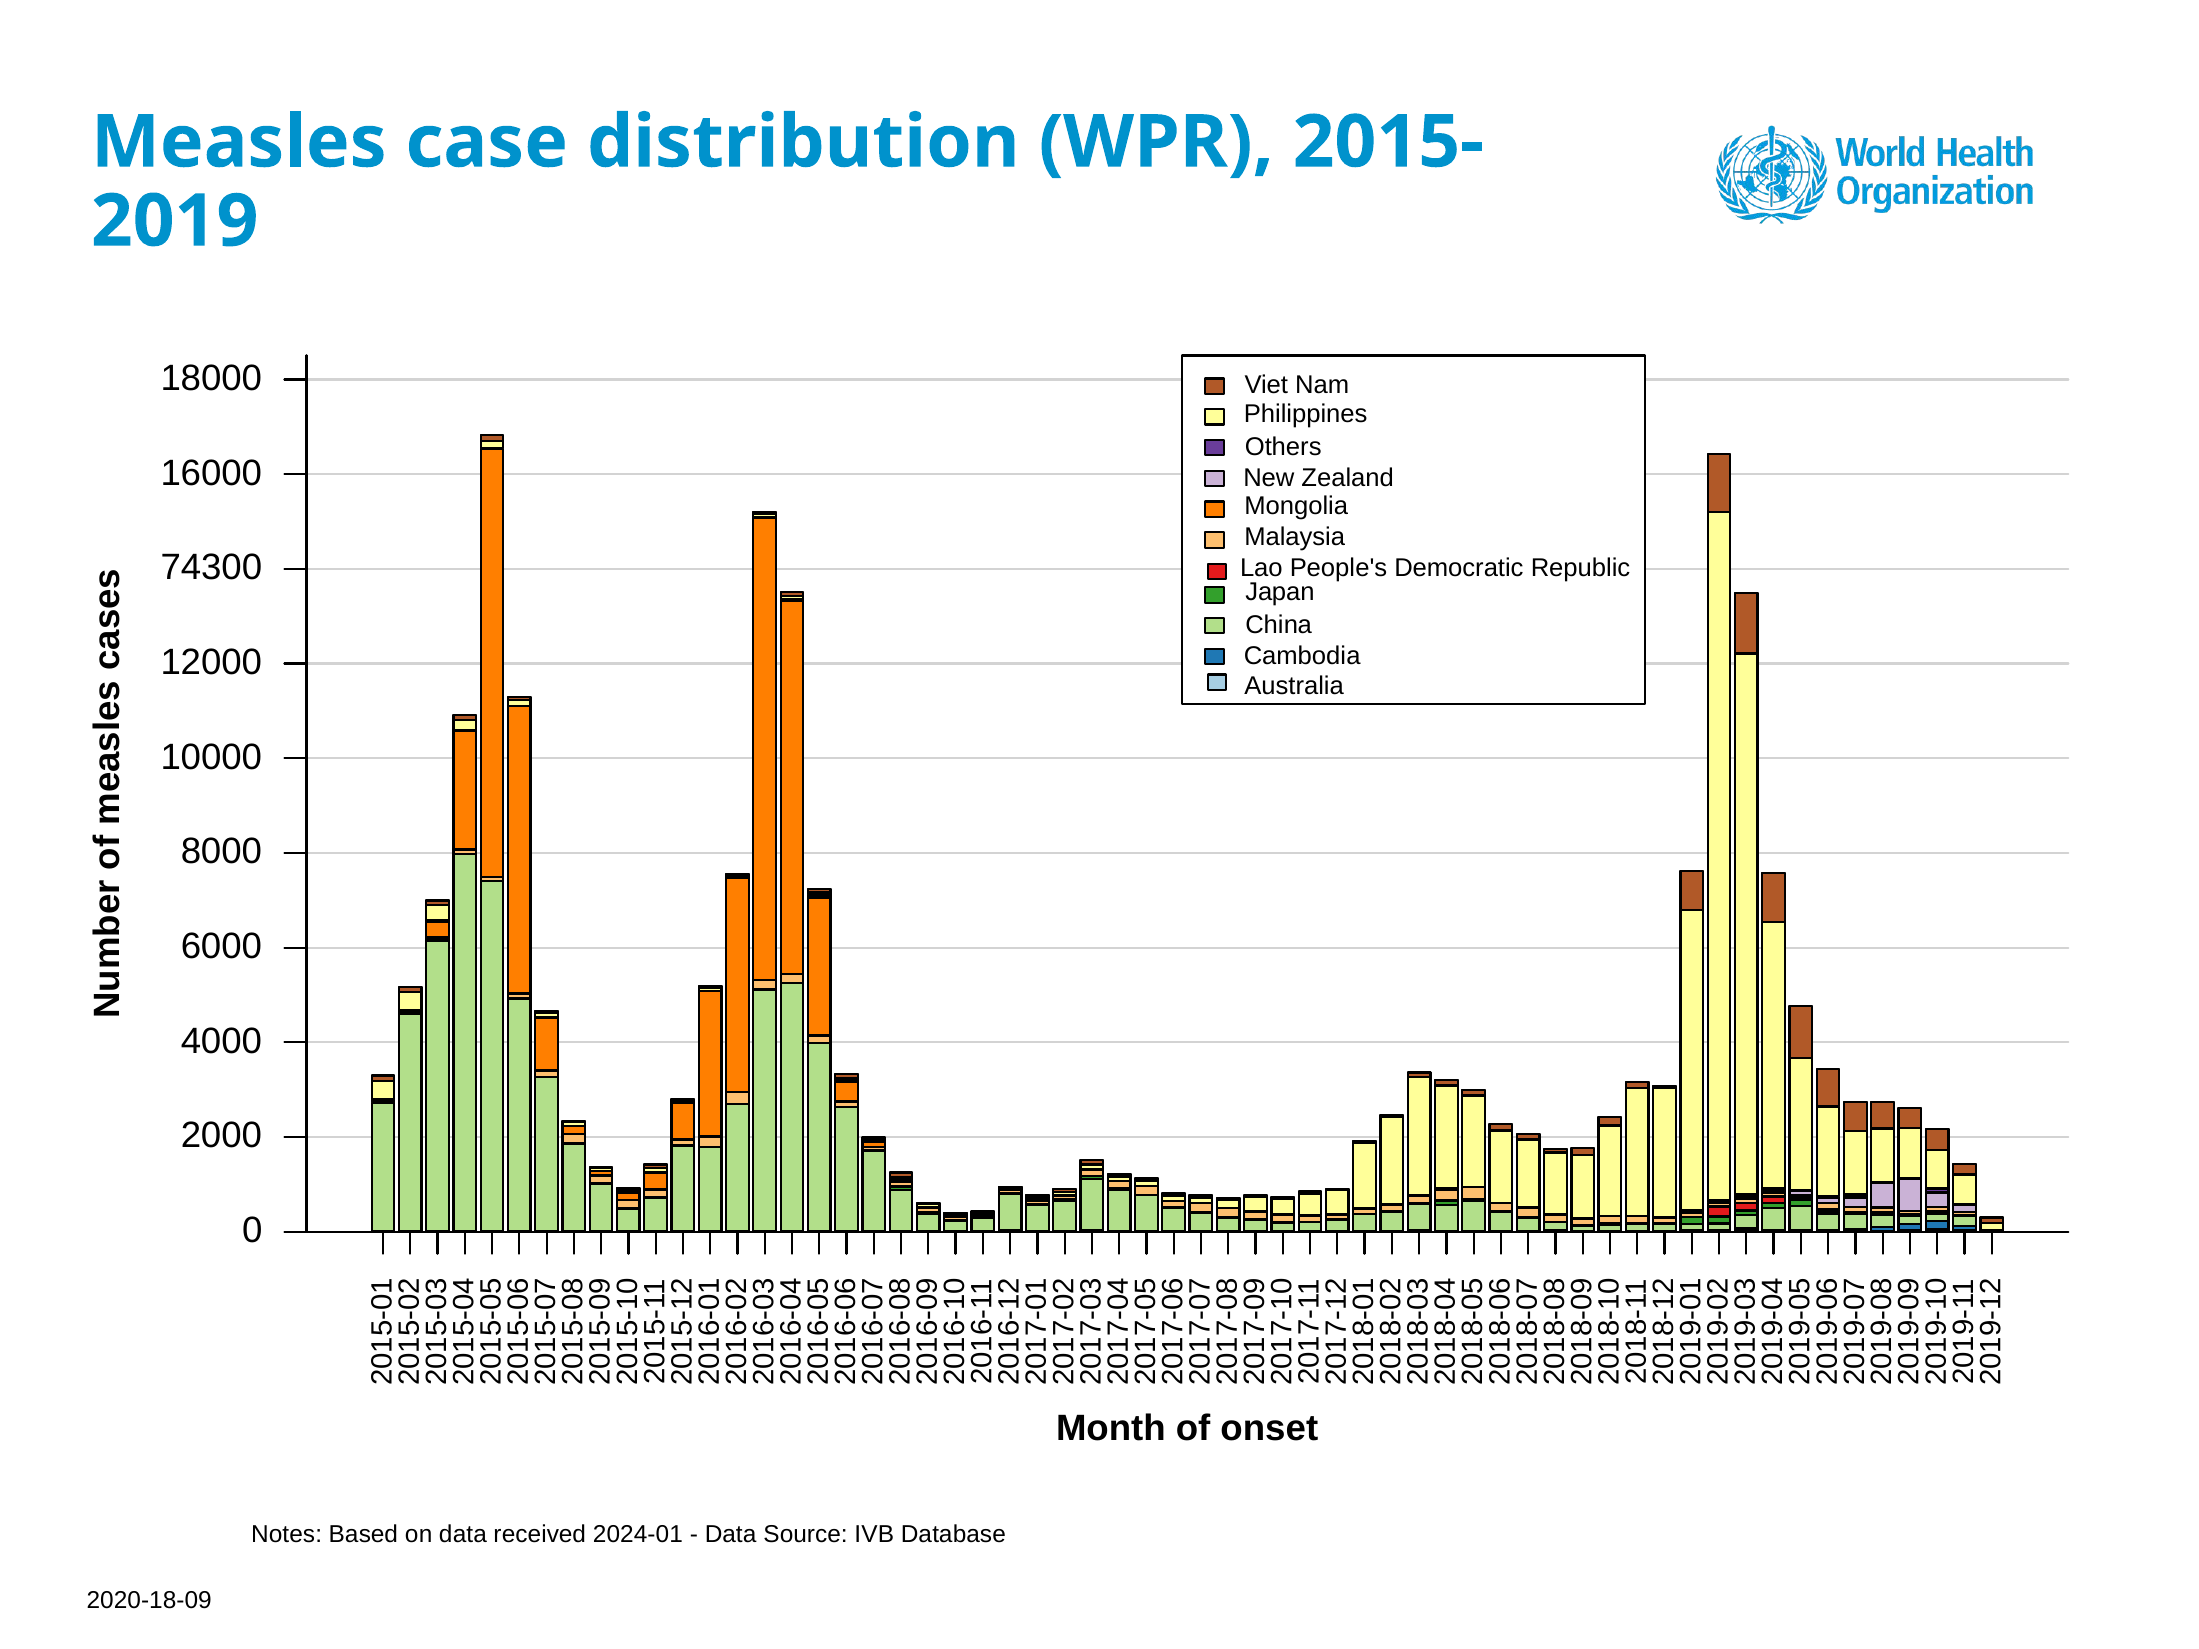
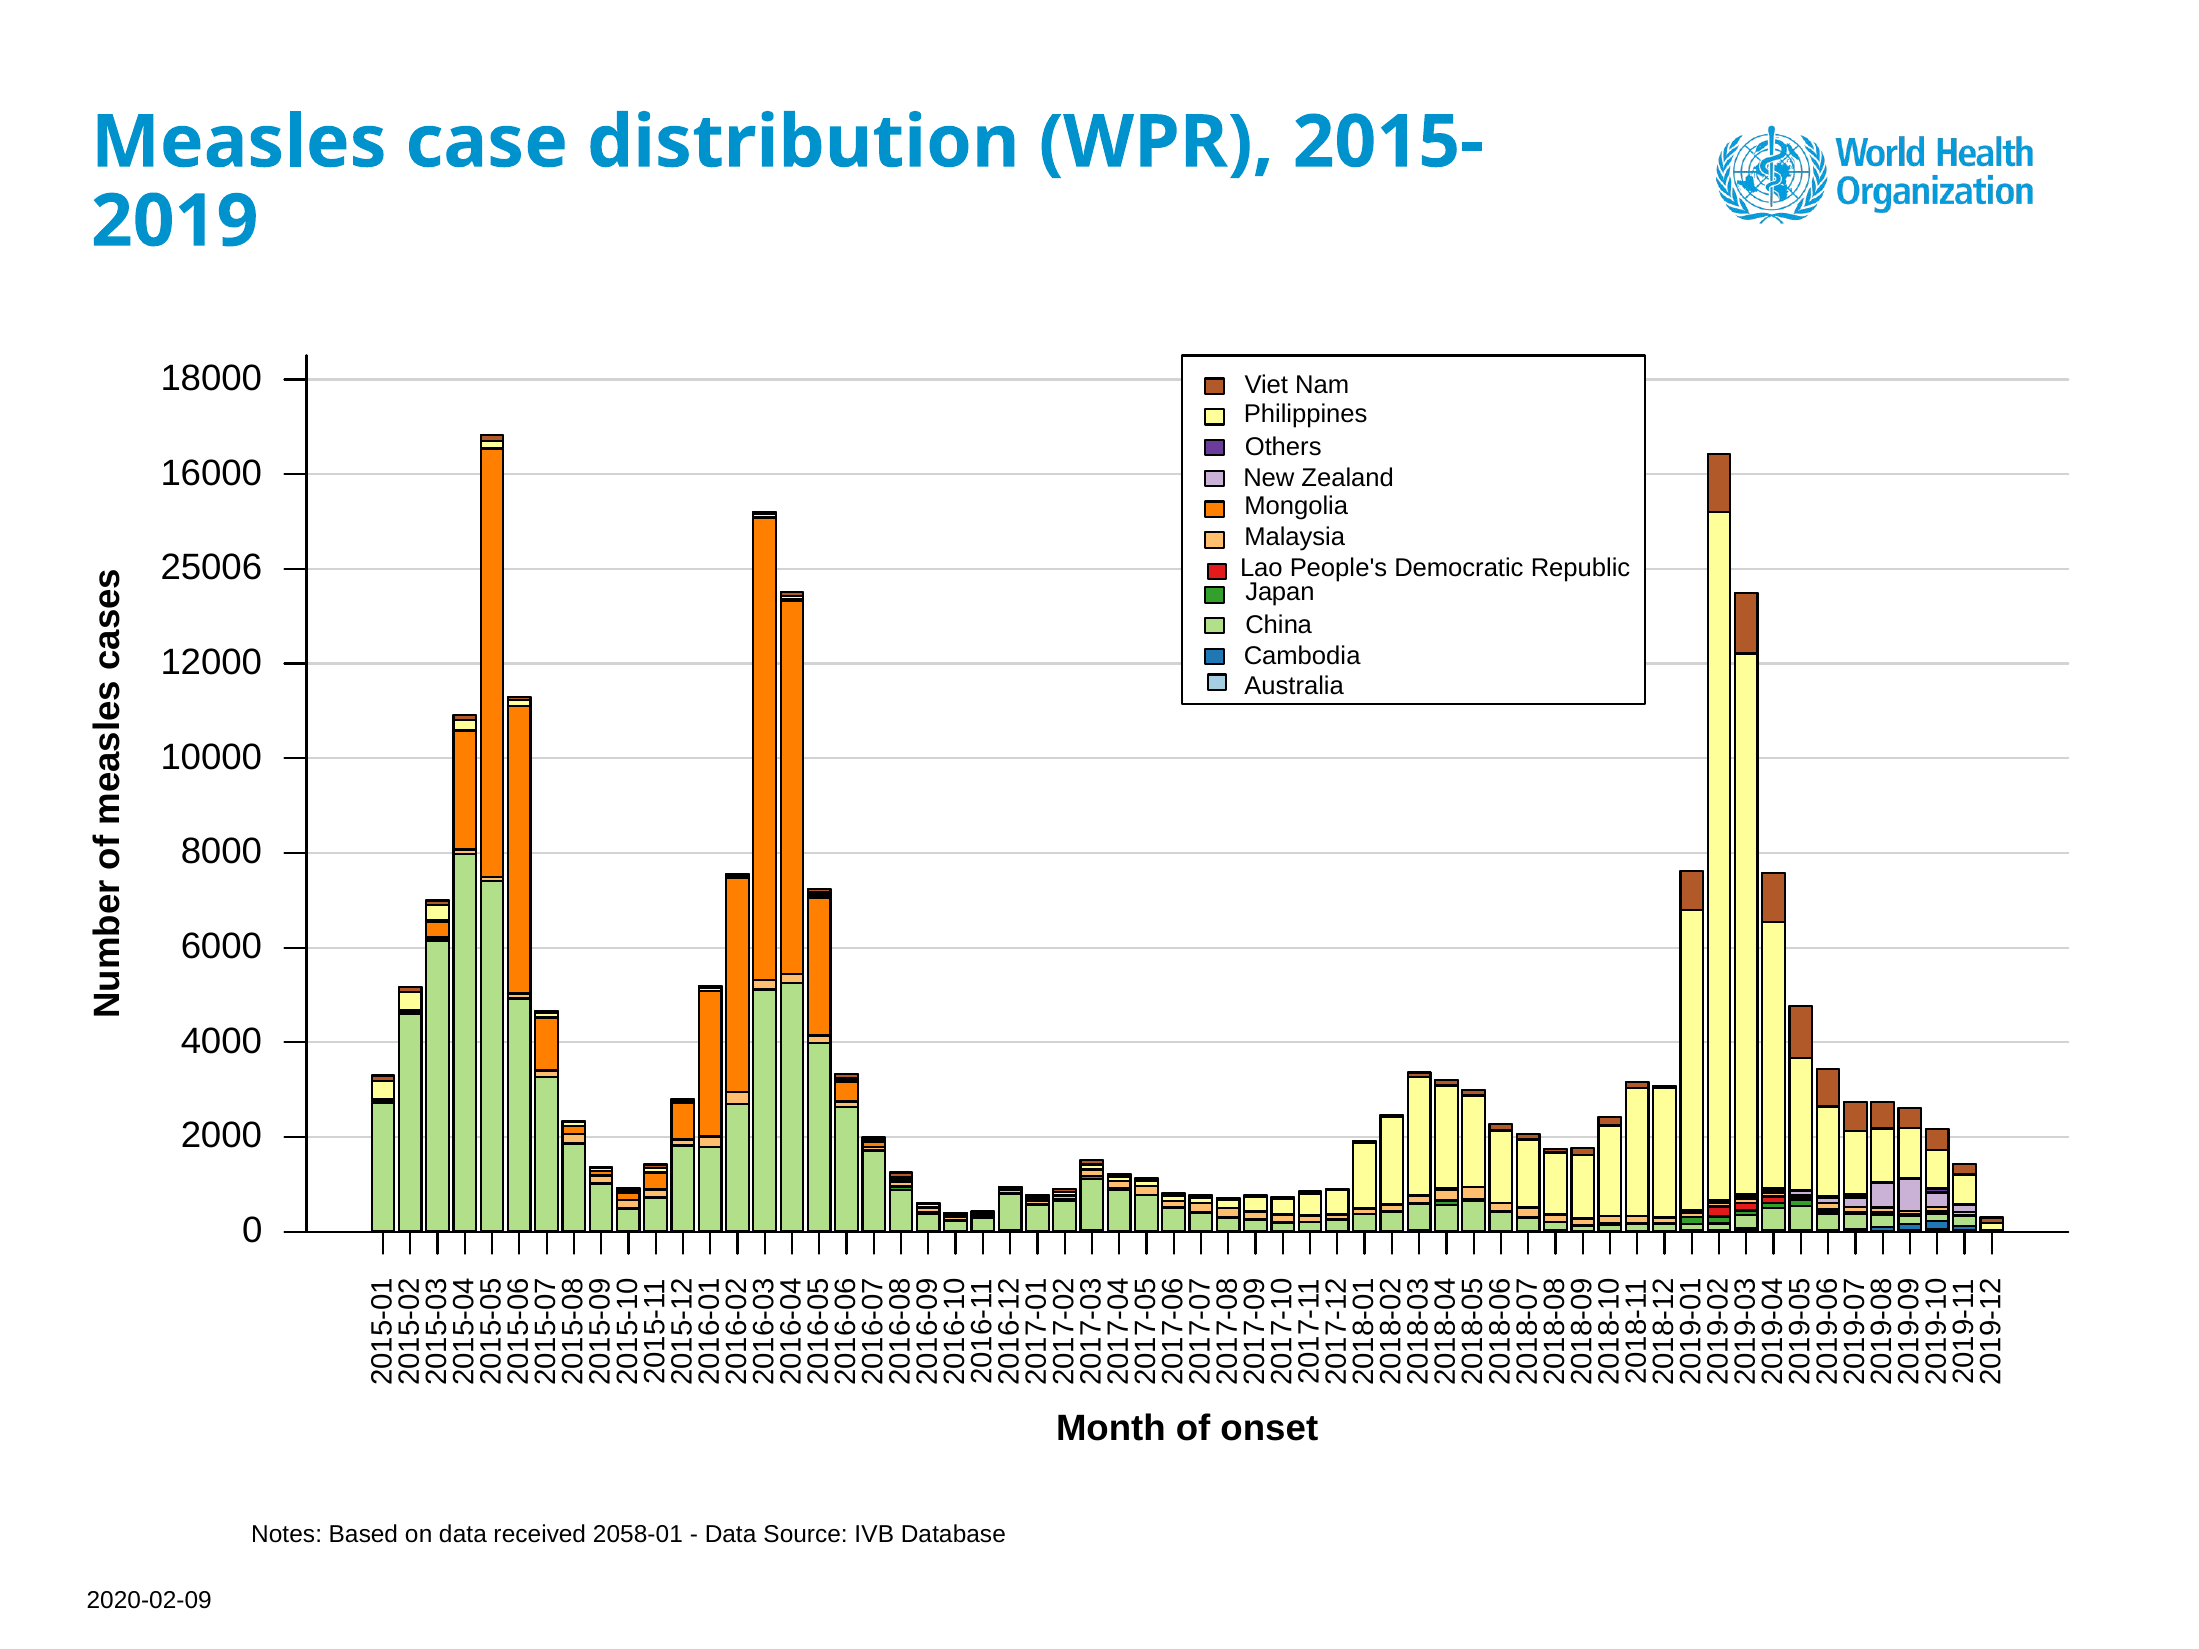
74300: 74300 -> 25006 (211, 568)
2024-01: 2024-01 -> 2058-01 (638, 1534)
2020-18-09: 2020-18-09 -> 2020-02-09 (149, 1601)
